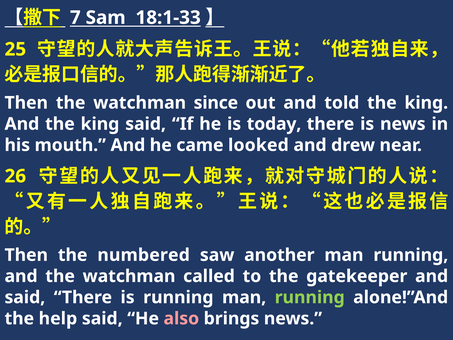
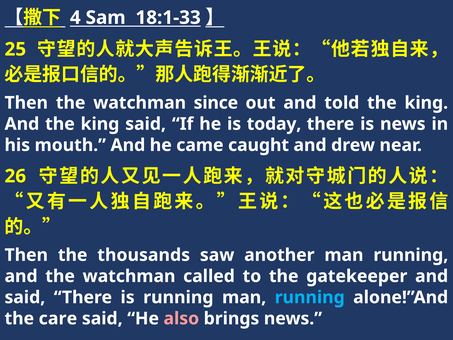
7: 7 -> 4 (75, 18)
looked: looked -> caught (259, 145)
numbered: numbered -> thousands (144, 255)
running colour: light green -> light blue (310, 297)
help: help -> care (58, 318)
